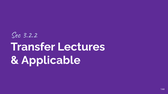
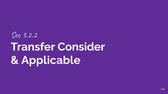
Lectures: Lectures -> Consider (81, 47)
